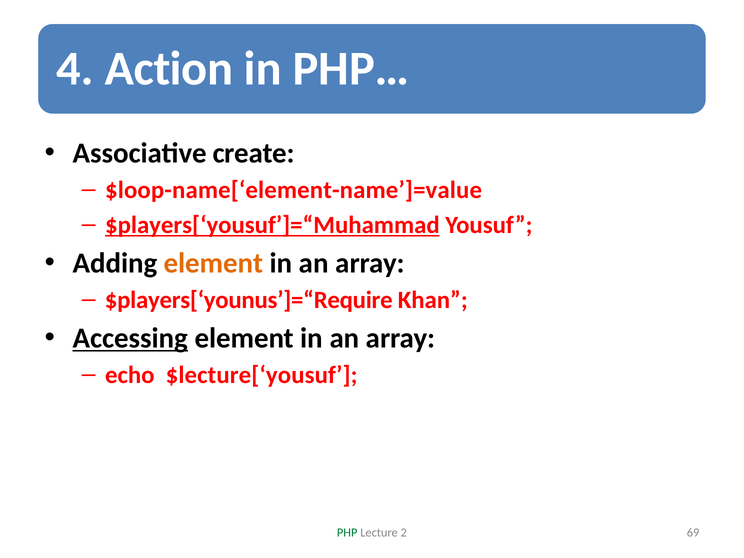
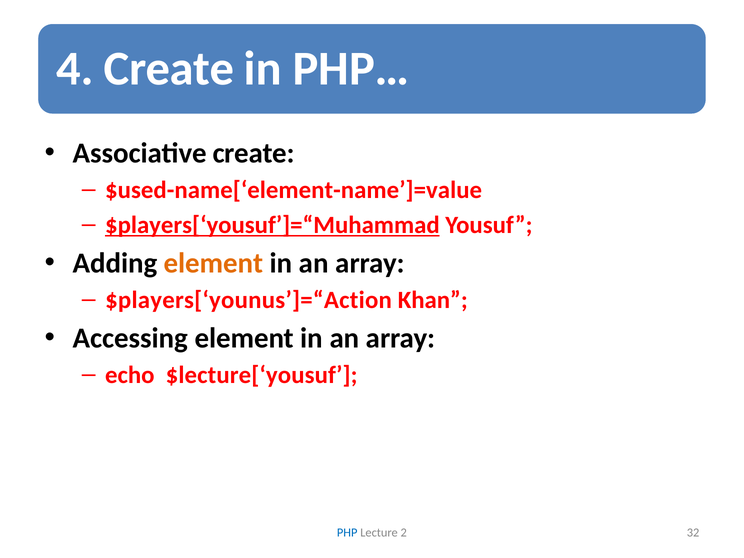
Action: Action -> Create (169, 69)
$loop-name[‘element-name’]=value: $loop-name[‘element-name’]=value -> $used-name[‘element-name’]=value (294, 190)
$players[‘younus’]=“Require: $players[‘younus’]=“Require -> $players[‘younus’]=“Action (249, 300)
Accessing underline: present -> none (130, 338)
PHP colour: green -> blue (347, 533)
69: 69 -> 32 (693, 533)
